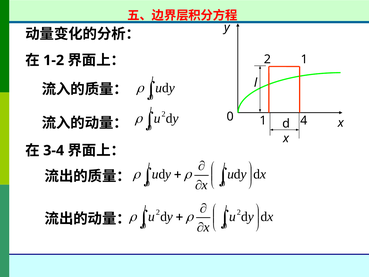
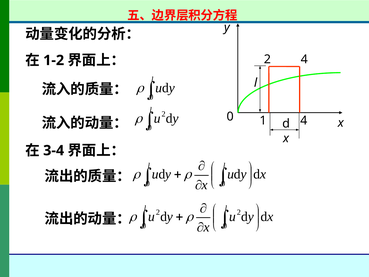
2 1: 1 -> 4 (304, 59)
